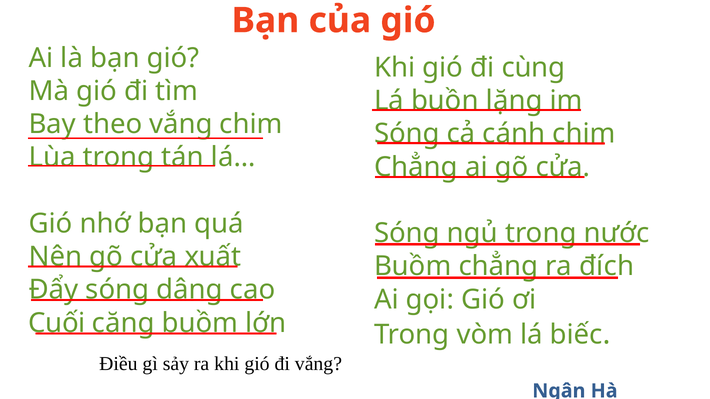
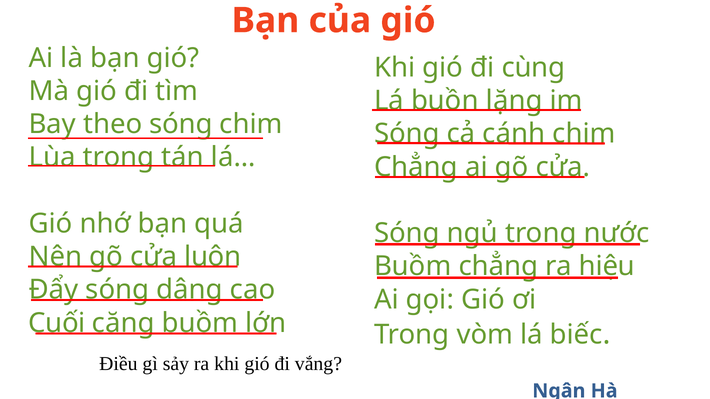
theo vắng: vắng -> sóng (181, 124)
xuất: xuất -> luôn (213, 257)
đích: đích -> hiệu (607, 267)
